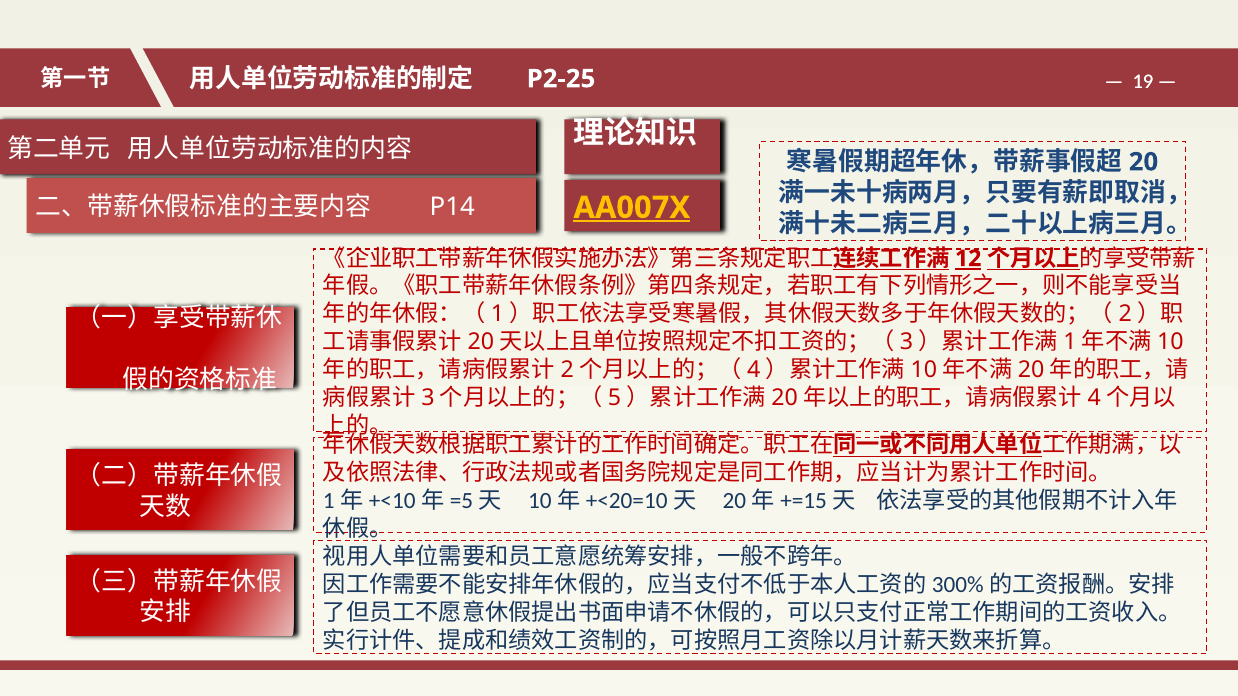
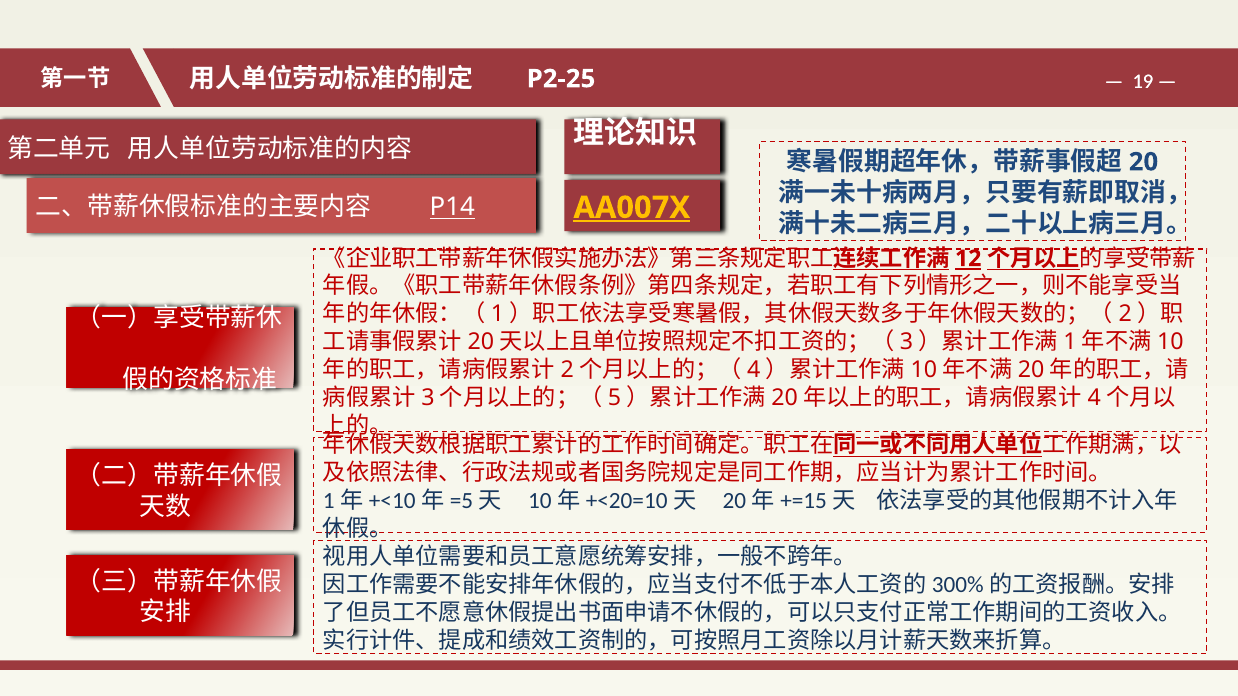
P14 underline: none -> present (452, 207)
